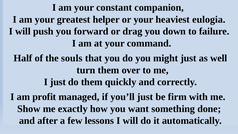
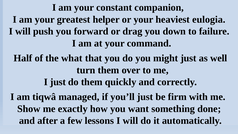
souls: souls -> what (72, 58)
profit: profit -> tiqwâ (44, 97)
